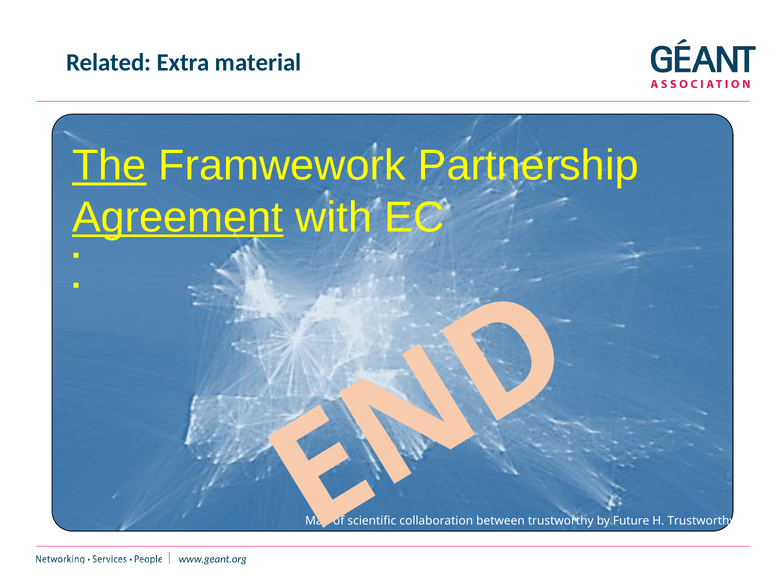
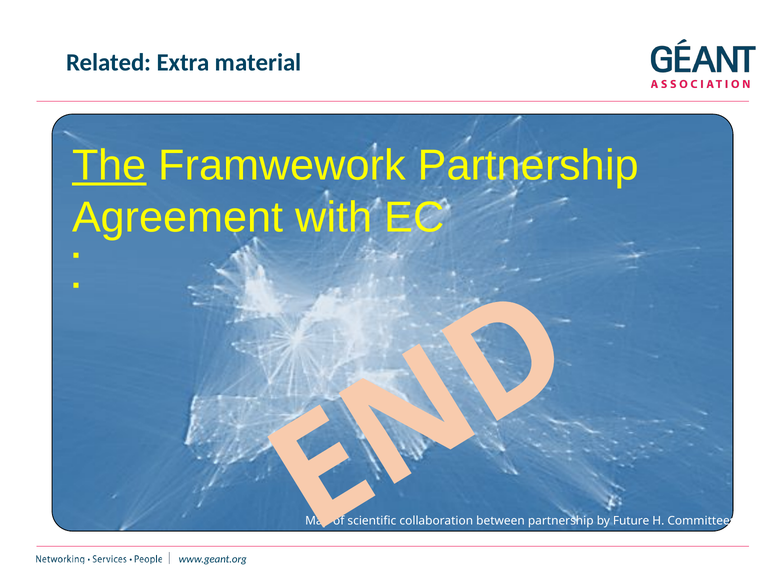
Agreement underline: present -> none (178, 217)
trustworthy: trustworthy -> partnership (561, 521)
H Trustworthy: Trustworthy -> Committees (701, 521)
